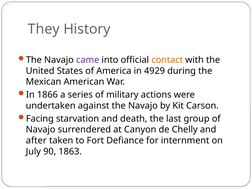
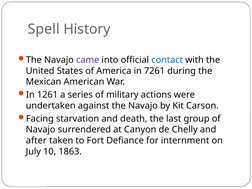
They: They -> Spell (44, 29)
contact colour: orange -> blue (167, 60)
4929: 4929 -> 7261 (155, 71)
1866: 1866 -> 1261 (47, 95)
90: 90 -> 10 (50, 151)
